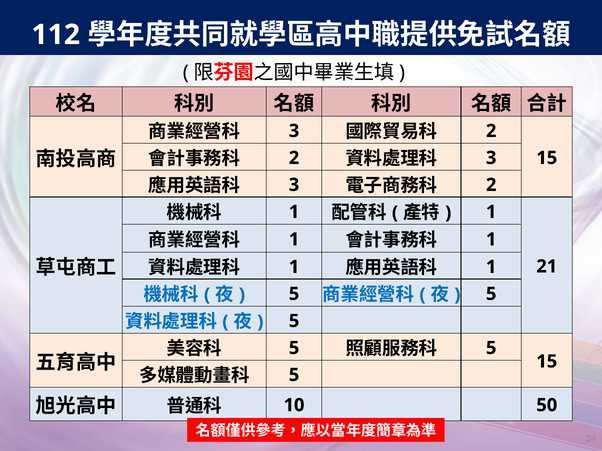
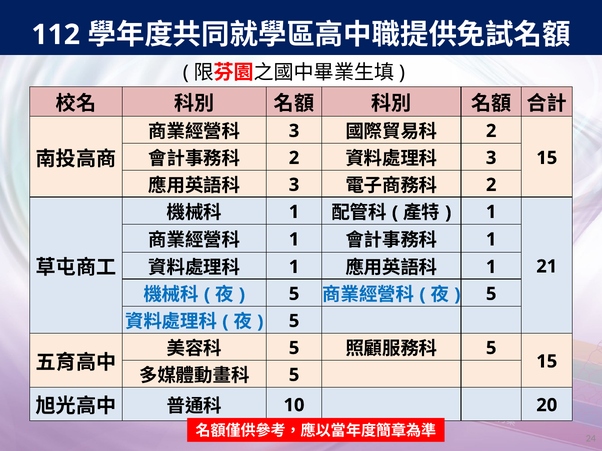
50: 50 -> 20 (547, 406)
